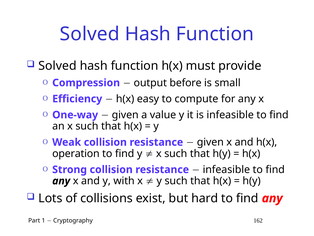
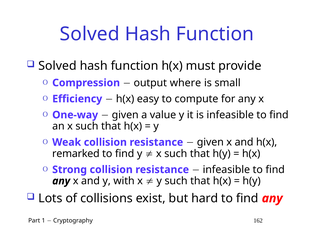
before: before -> where (185, 83)
operation: operation -> remarked (76, 153)
